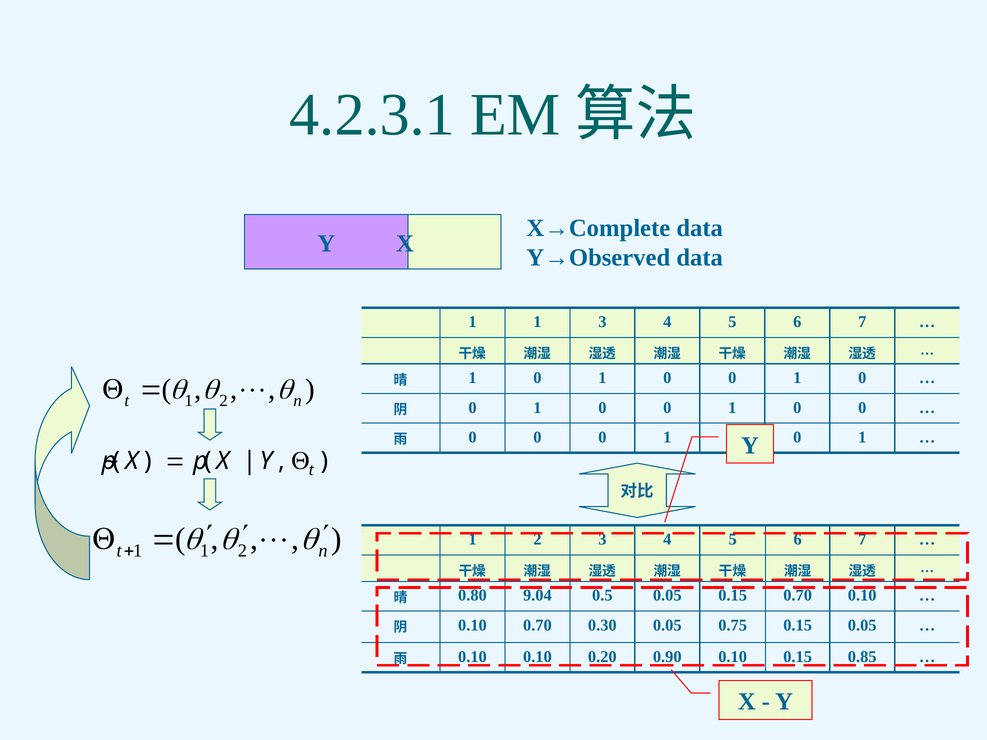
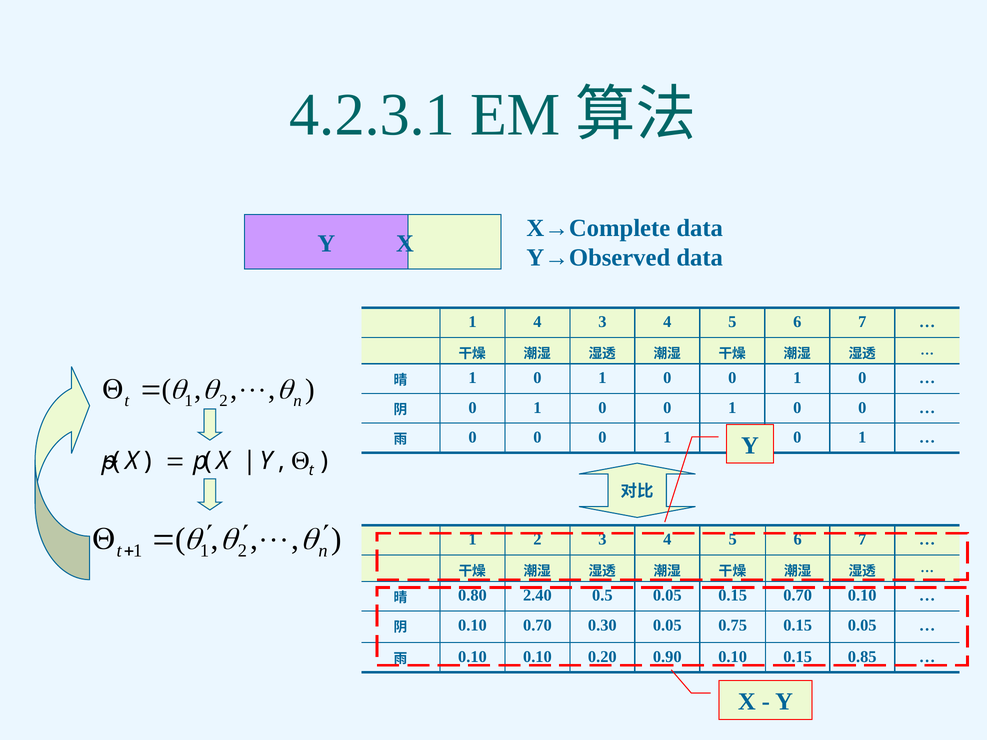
1: 1 -> 4 (537, 322)
9.04: 9.04 -> 2.40 (537, 596)
